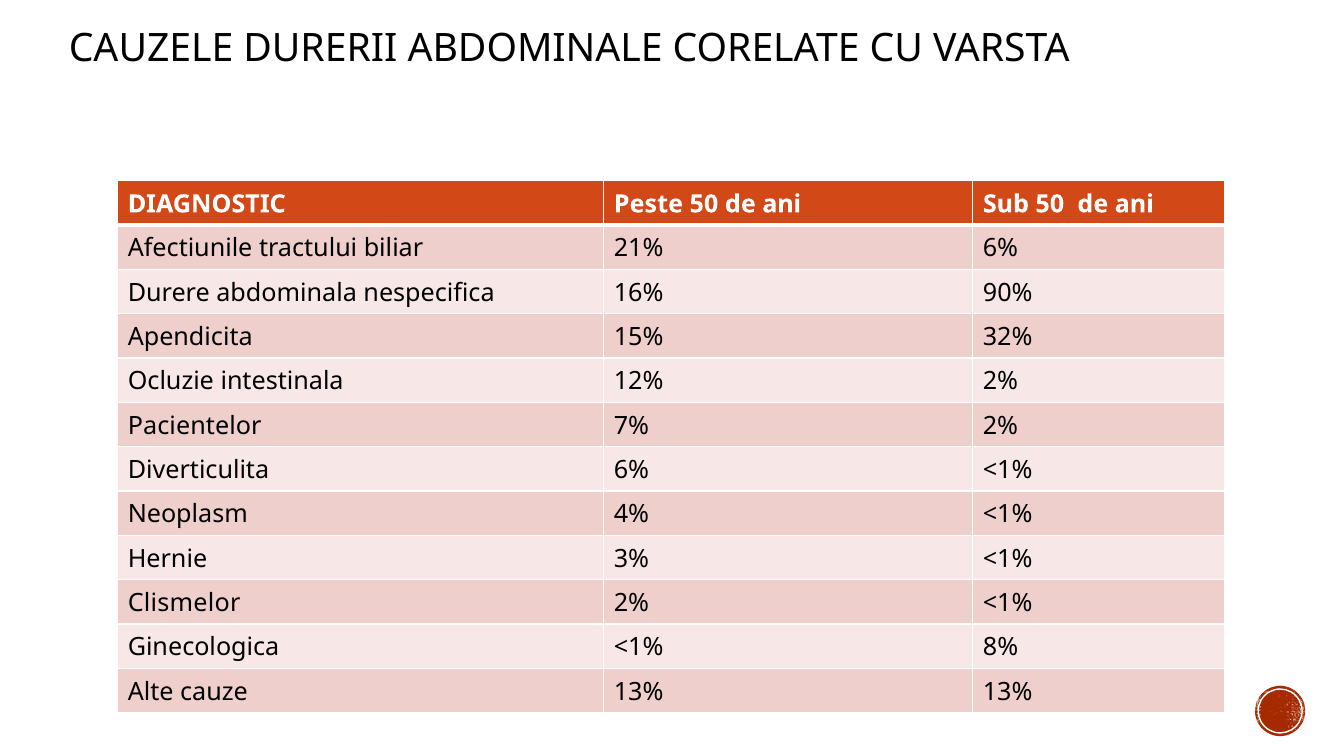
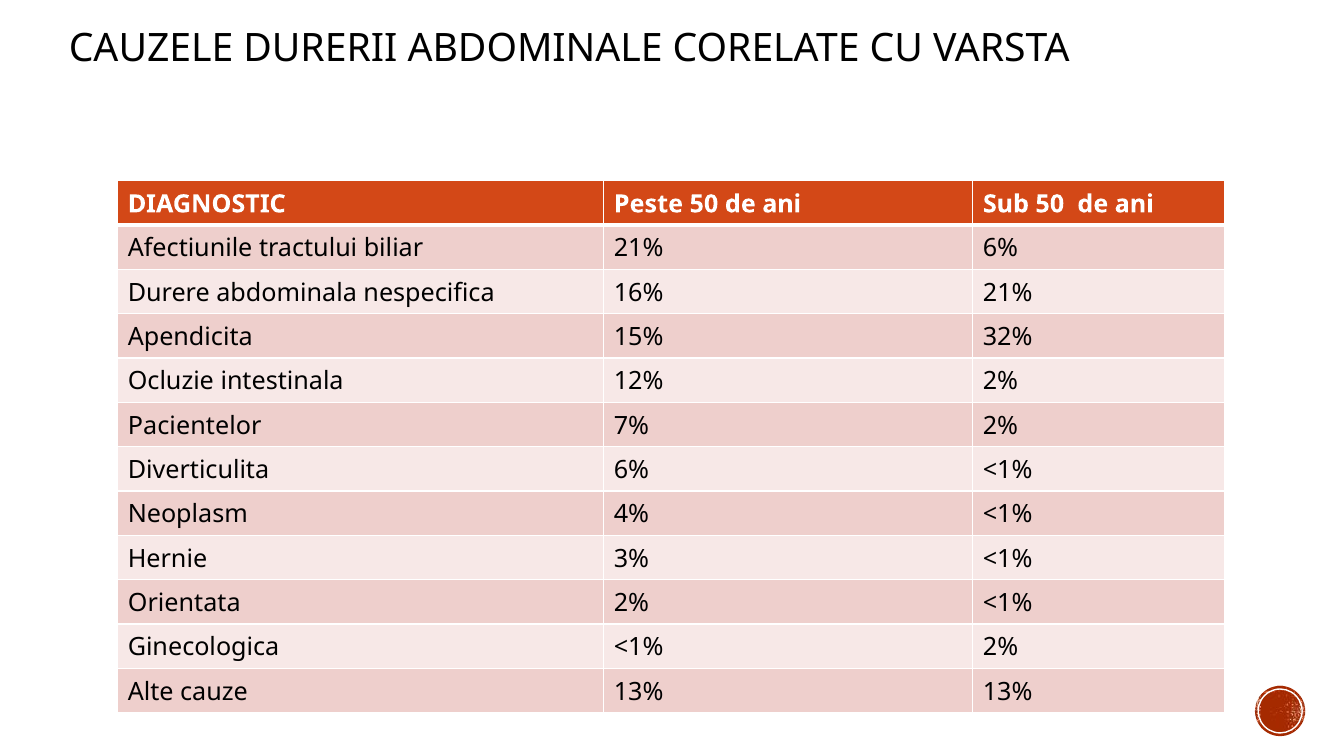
16% 90%: 90% -> 21% (1008, 293)
Clismelor: Clismelor -> Orientata (184, 603)
<1% 8%: 8% -> 2% (1001, 647)
